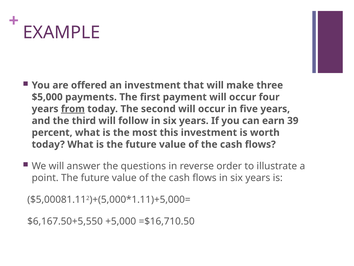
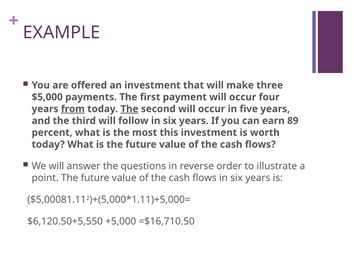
The underline: none -> present (129, 109)
39: 39 -> 89 (293, 121)
$6,167.50+5,550: $6,167.50+5,550 -> $6,120.50+5,550 (65, 221)
